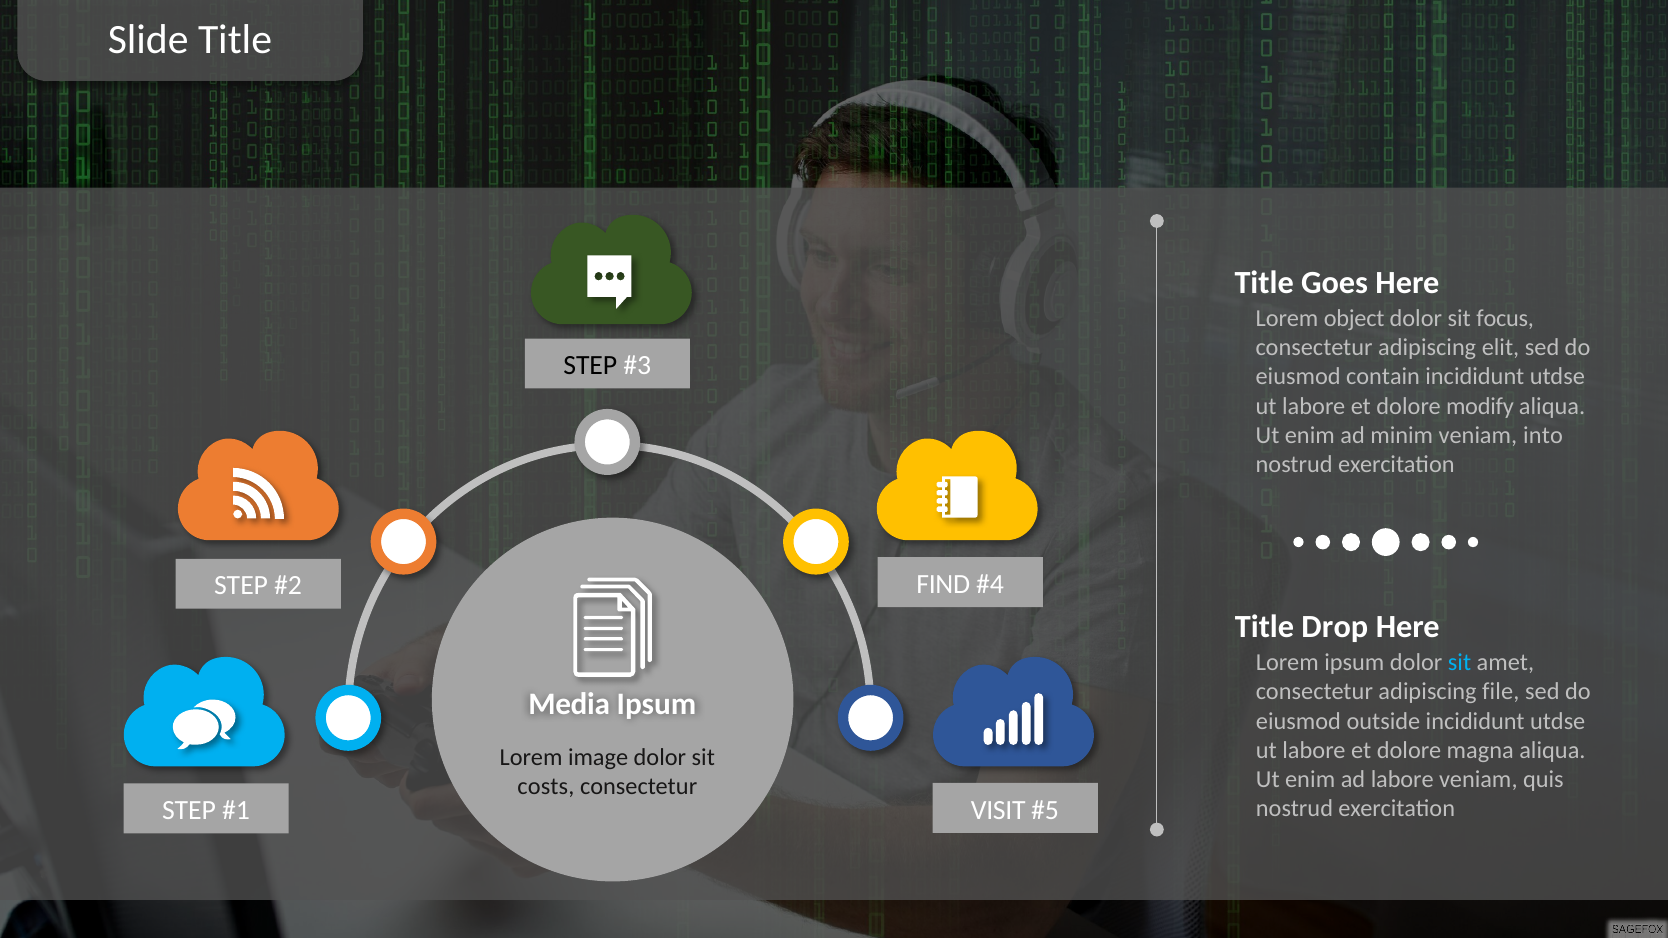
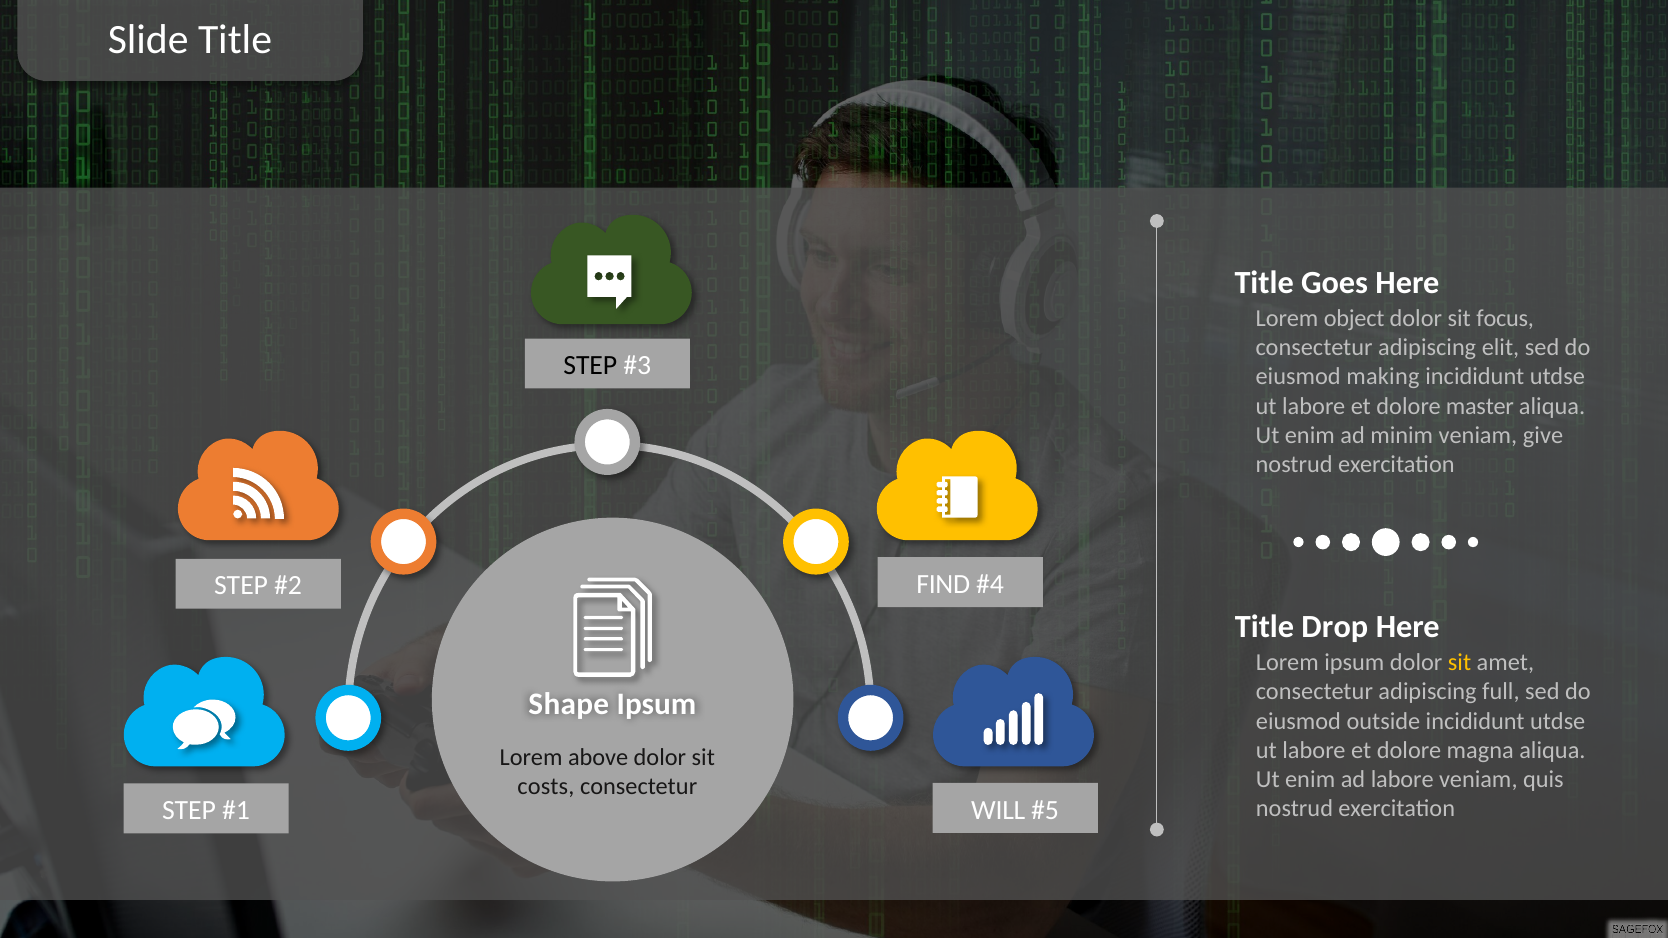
contain: contain -> making (1383, 377)
modify: modify -> master (1480, 406)
into: into -> give (1543, 435)
sit colour: light blue -> yellow (1460, 663)
file: file -> full (1501, 692)
Media: Media -> Shape (569, 704)
image: image -> above (598, 758)
VISIT: VISIT -> WILL (998, 810)
